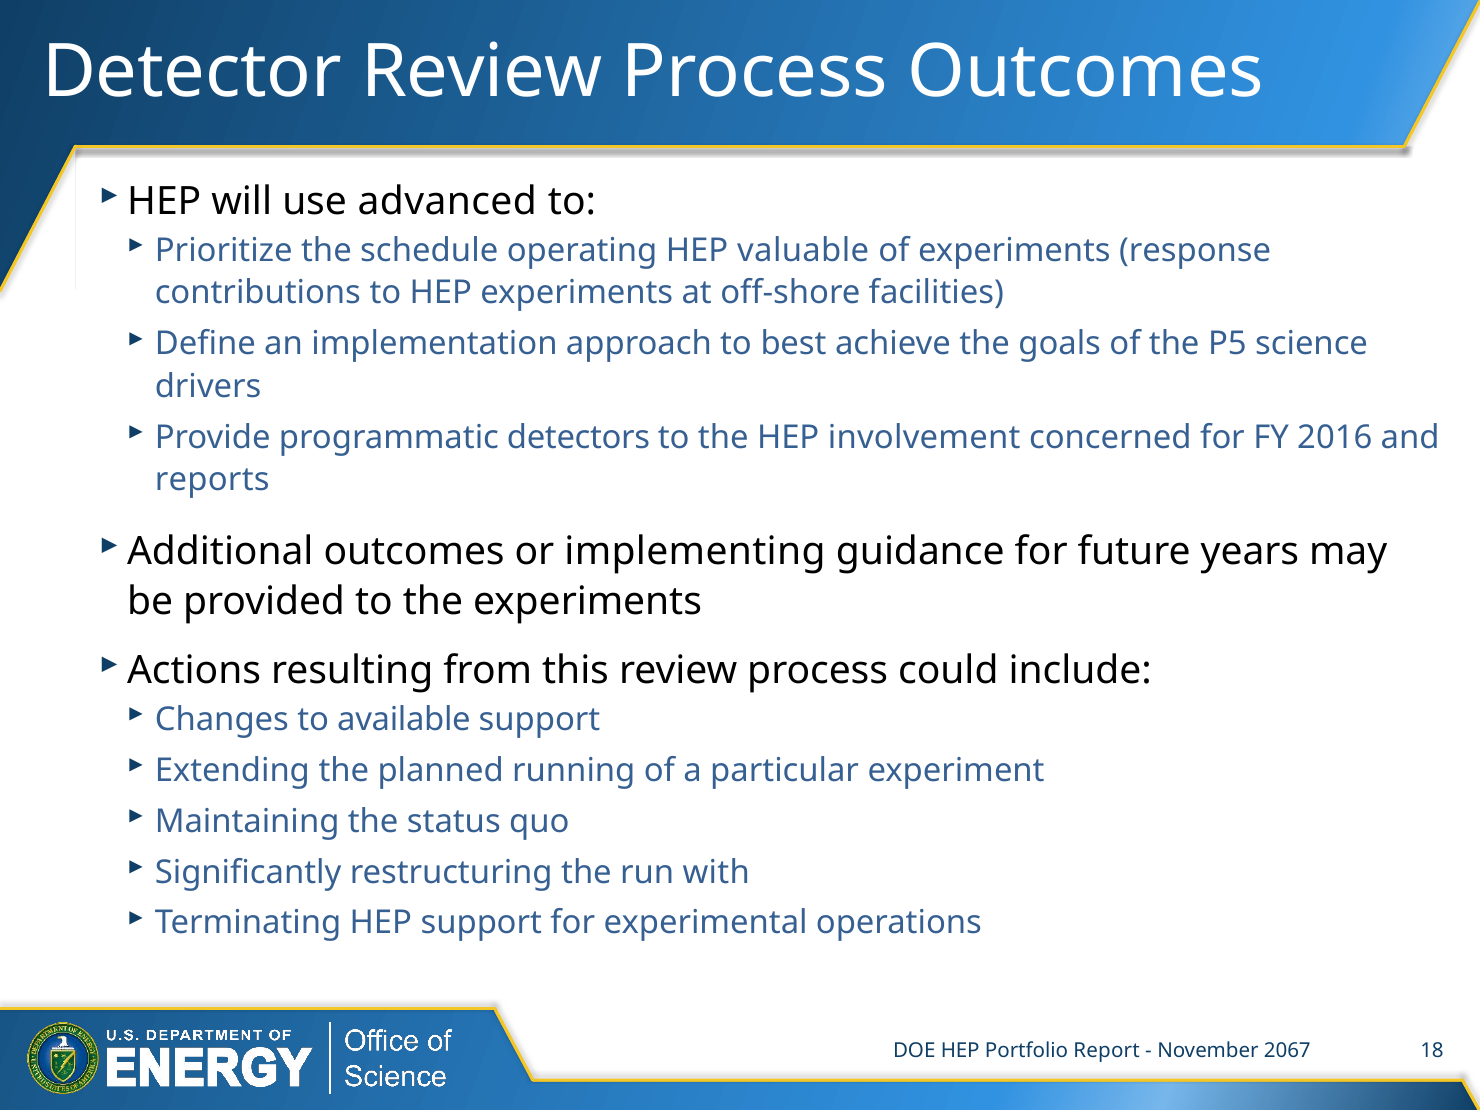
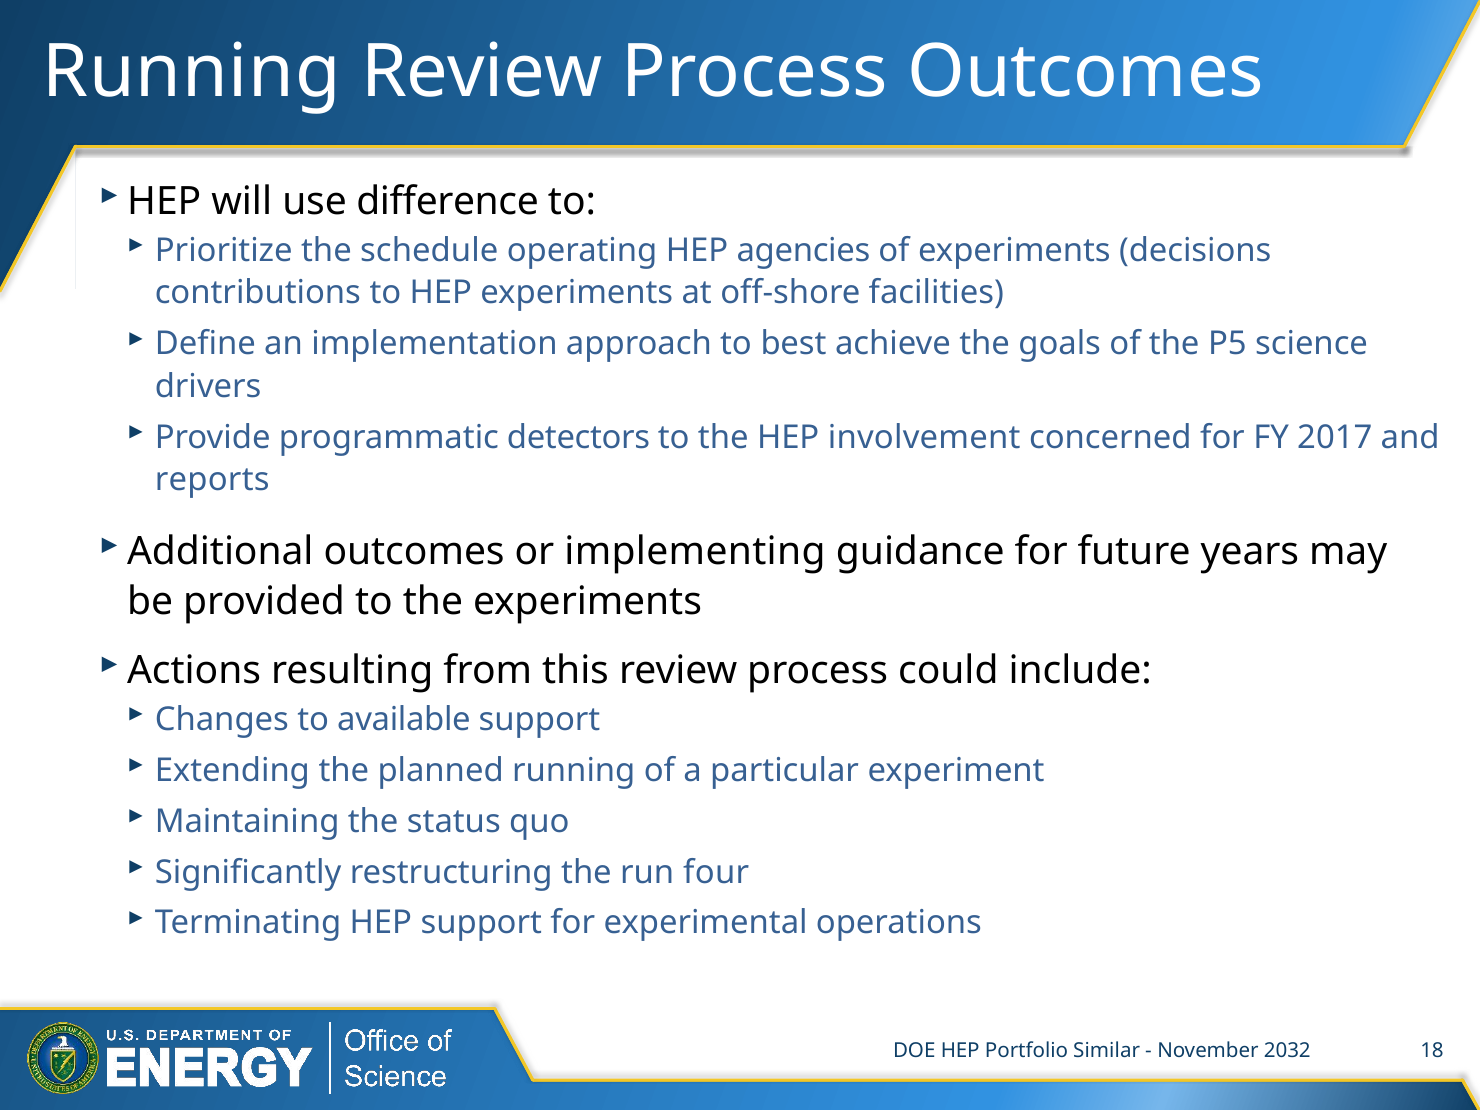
Detector: Detector -> Running (192, 73)
advanced: advanced -> difference (448, 202)
valuable: valuable -> agencies (803, 251)
response: response -> decisions (1195, 251)
2016: 2016 -> 2017 (1335, 437)
with: with -> four (716, 872)
Report: Report -> Similar (1107, 1050)
2067: 2067 -> 2032 (1287, 1050)
